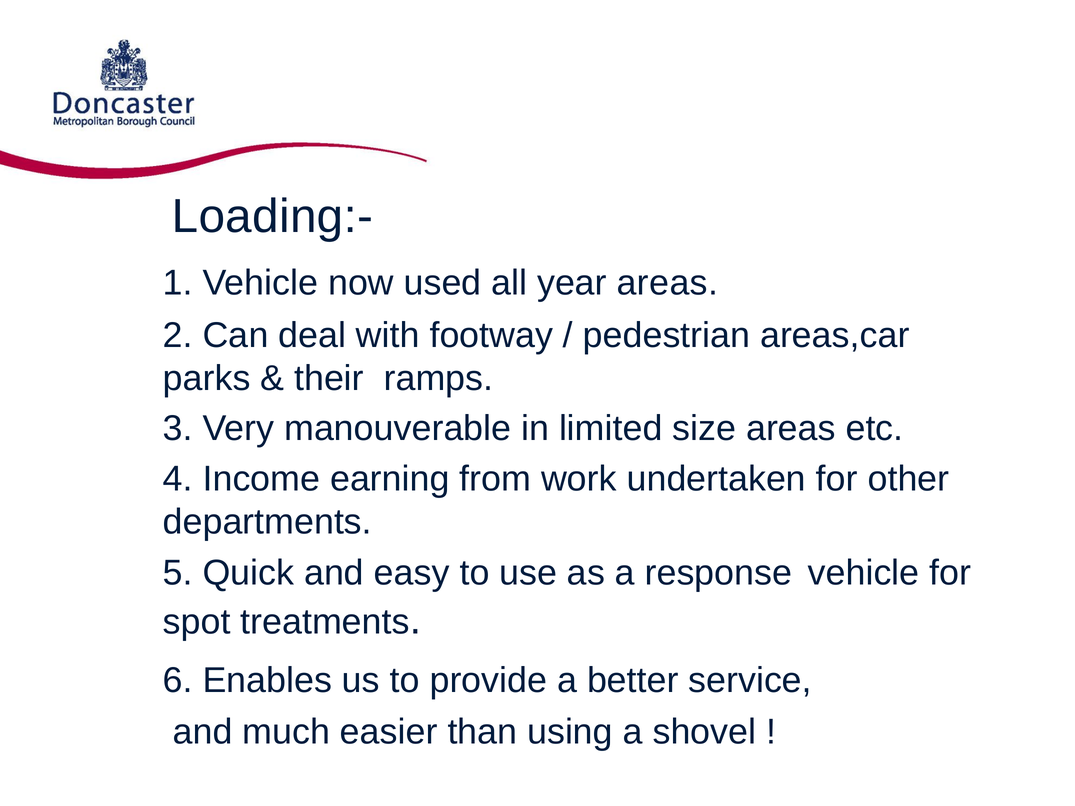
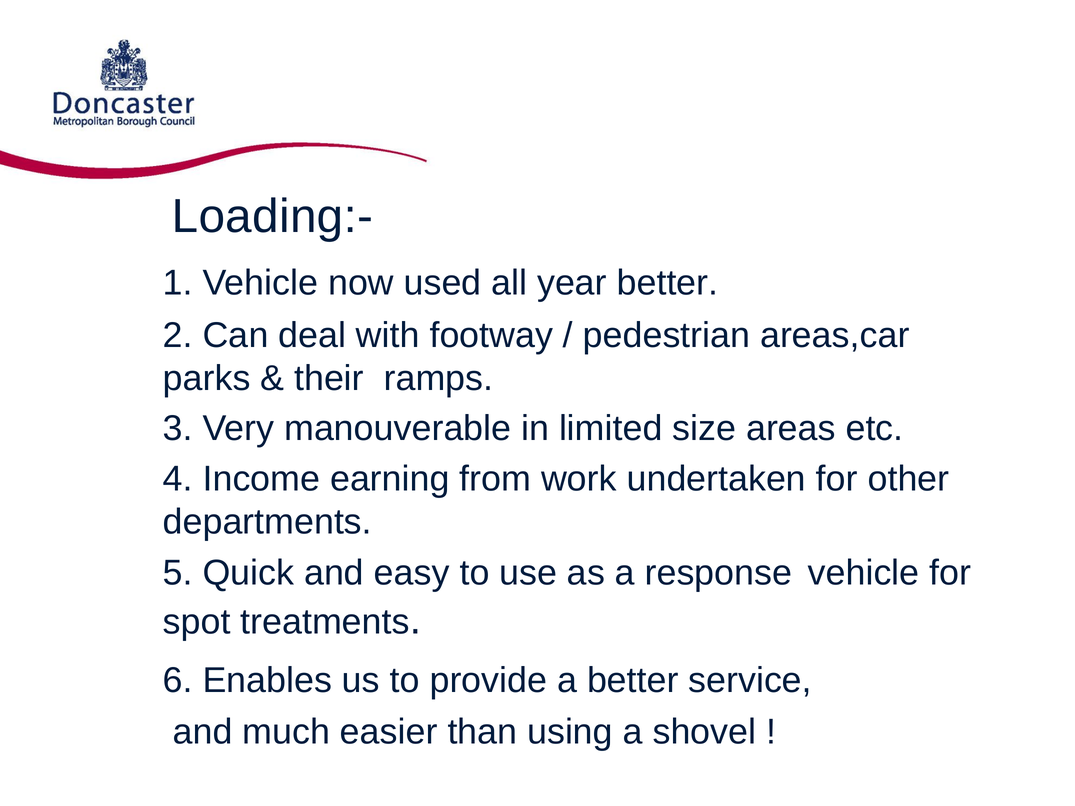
year areas: areas -> better (667, 283)
